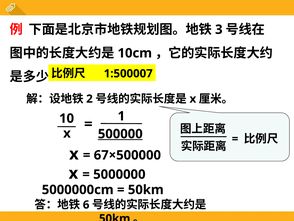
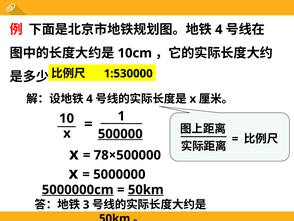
3: 3 -> 4 (219, 30)
1:500007: 1:500007 -> 1:530000 (128, 73)
2: 2 -> 4 (89, 99)
67×500000: 67×500000 -> 78×500000 (127, 155)
5000000cm underline: none -> present (78, 189)
50km underline: none -> present (146, 189)
6: 6 -> 3 (86, 204)
